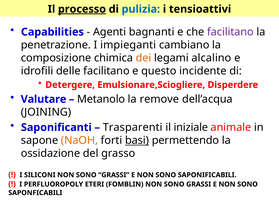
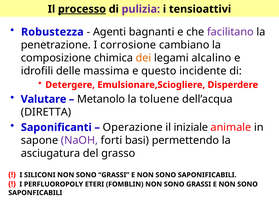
pulizia colour: blue -> purple (141, 9)
Capabilities: Capabilities -> Robustezza (52, 32)
impieganti: impieganti -> corrosione (128, 45)
delle facilitano: facilitano -> massima (106, 71)
remove: remove -> toluene (159, 99)
JOINING: JOINING -> DIRETTA (46, 112)
Trasparenti: Trasparenti -> Operazione (133, 128)
NaOH colour: orange -> purple (79, 141)
basi underline: present -> none (137, 141)
ossidazione: ossidazione -> asciugatura (51, 154)
